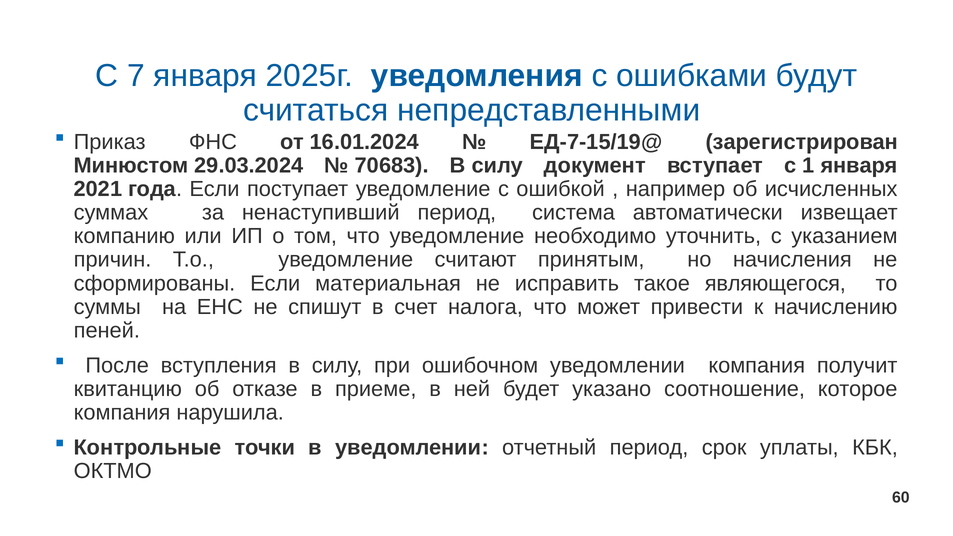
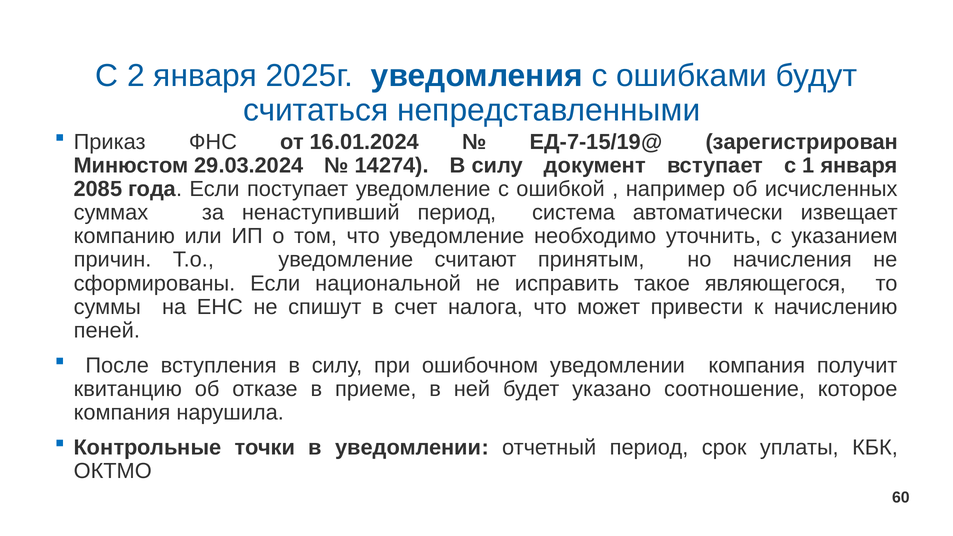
7: 7 -> 2 (136, 76)
70683: 70683 -> 14274 (392, 165)
2021: 2021 -> 2085 (98, 189)
материальная: материальная -> национальной (388, 283)
